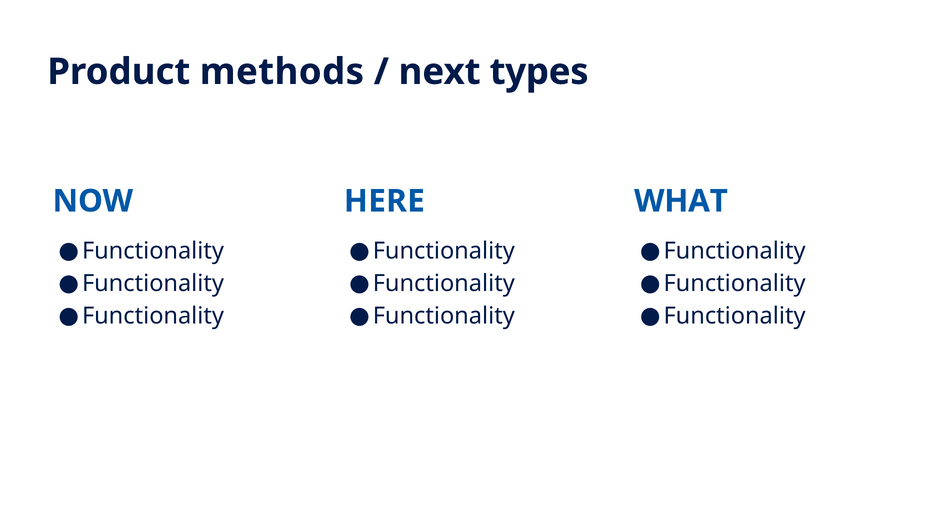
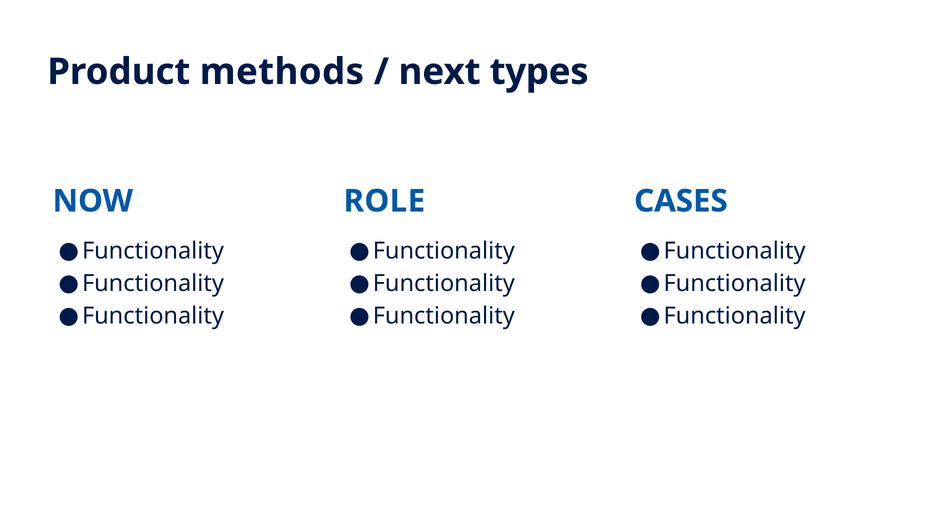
HERE: HERE -> ROLE (384, 201)
WHAT: WHAT -> CASES (681, 201)
